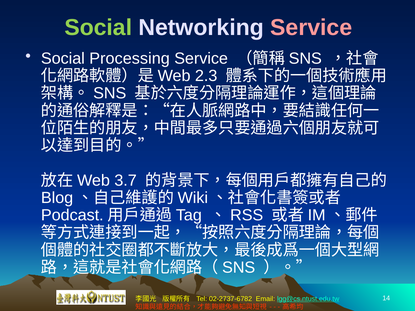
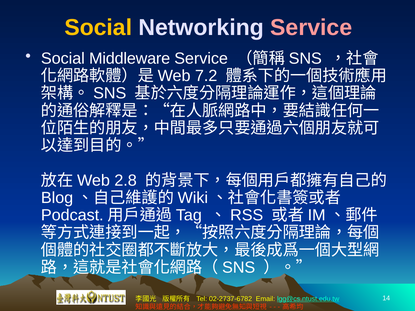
Social colour: light green -> yellow (98, 28)
Processing: Processing -> Middleware (130, 58)
2.3: 2.3 -> 7.2 (206, 76)
3.7: 3.7 -> 2.8 (126, 181)
